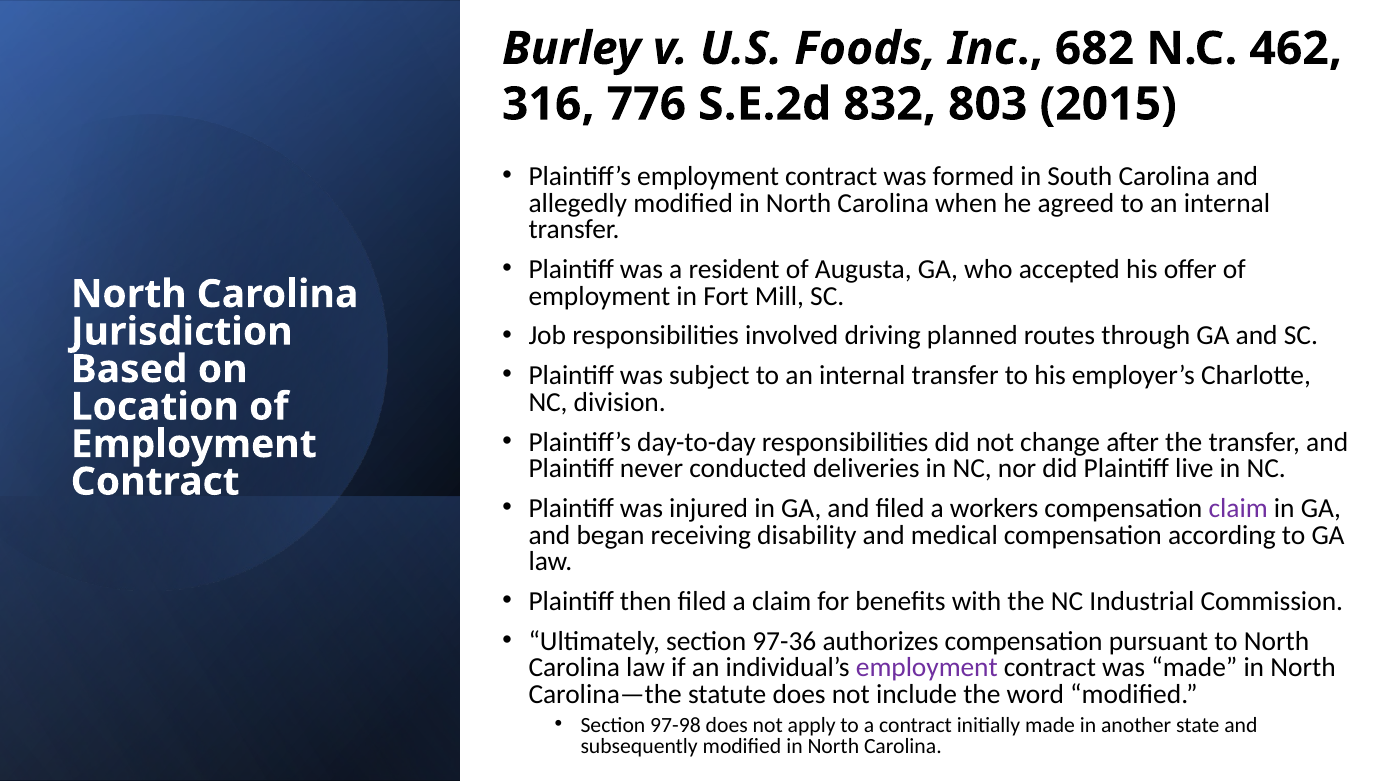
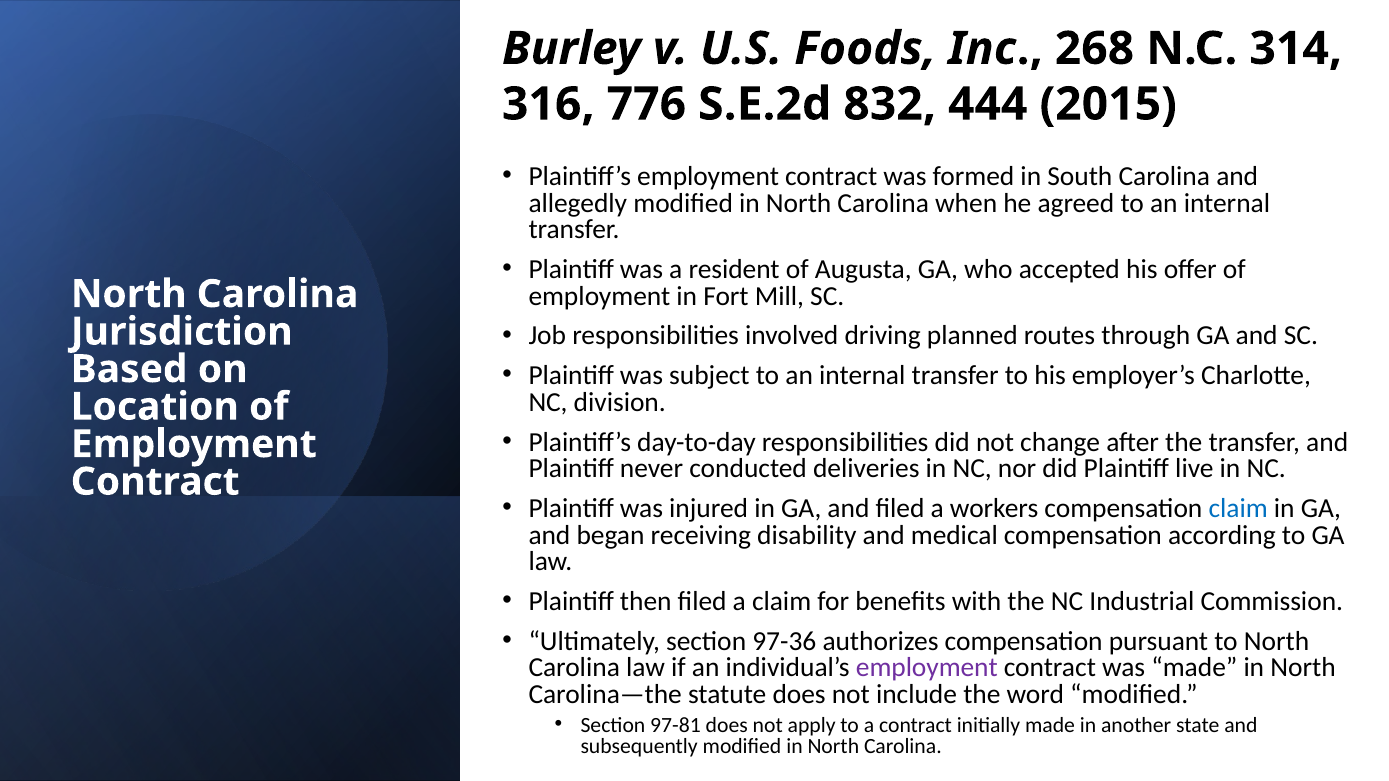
682: 682 -> 268 (1094, 49)
462: 462 -> 314 (1296, 49)
803: 803 -> 444 (988, 104)
claim colour: purple -> blue (1238, 509)
97-98: 97-98 -> 97-81 (675, 725)
